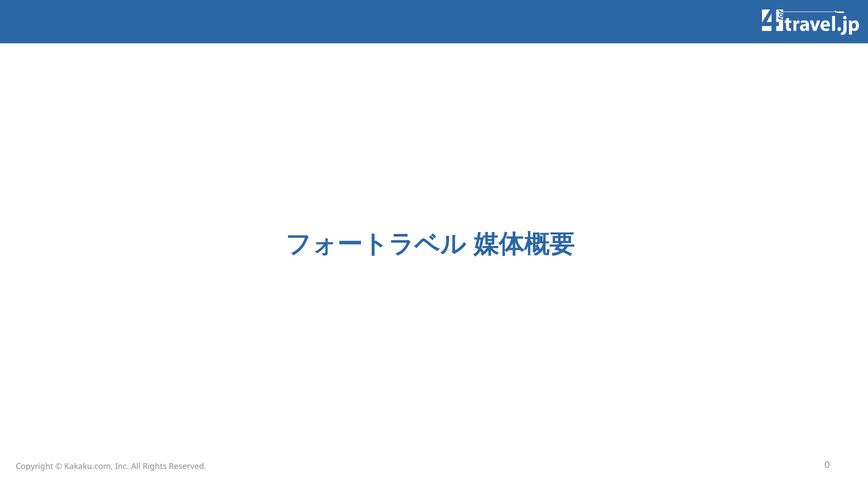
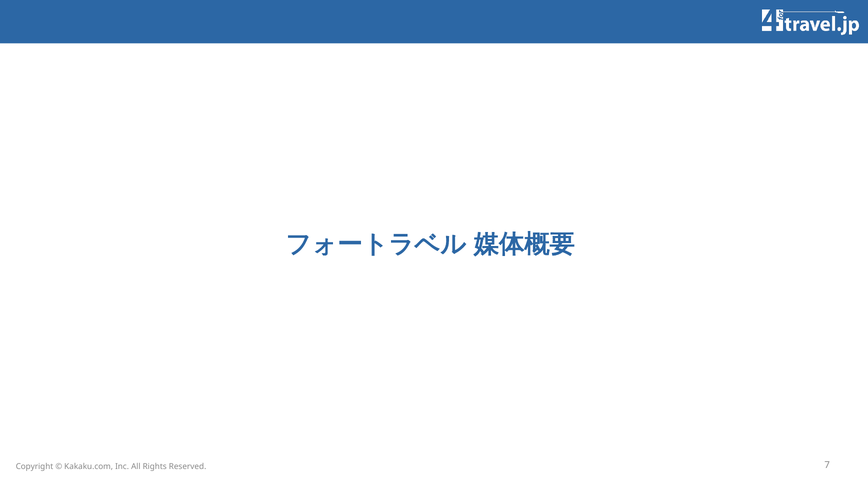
0: 0 -> 7 (827, 465)
